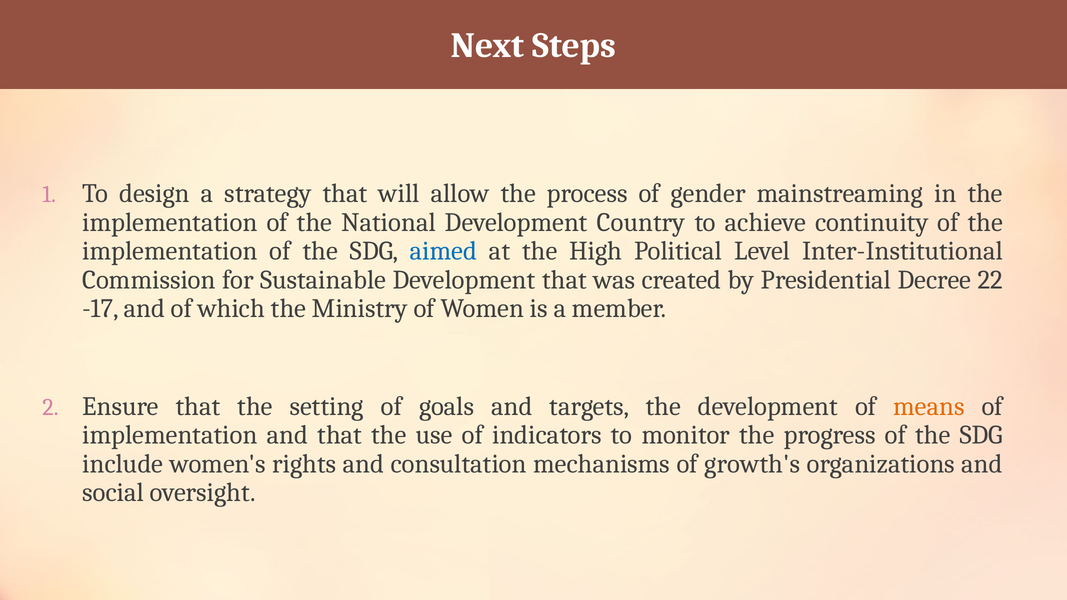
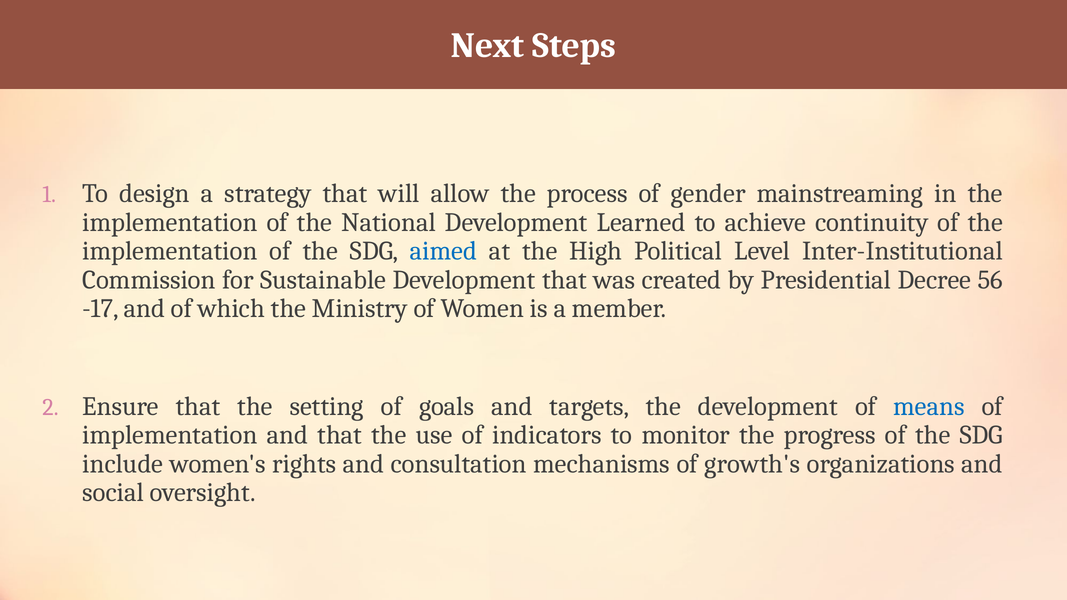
Country: Country -> Learned (641, 222)
22: 22 -> 56 (990, 280)
means colour: orange -> blue (929, 406)
